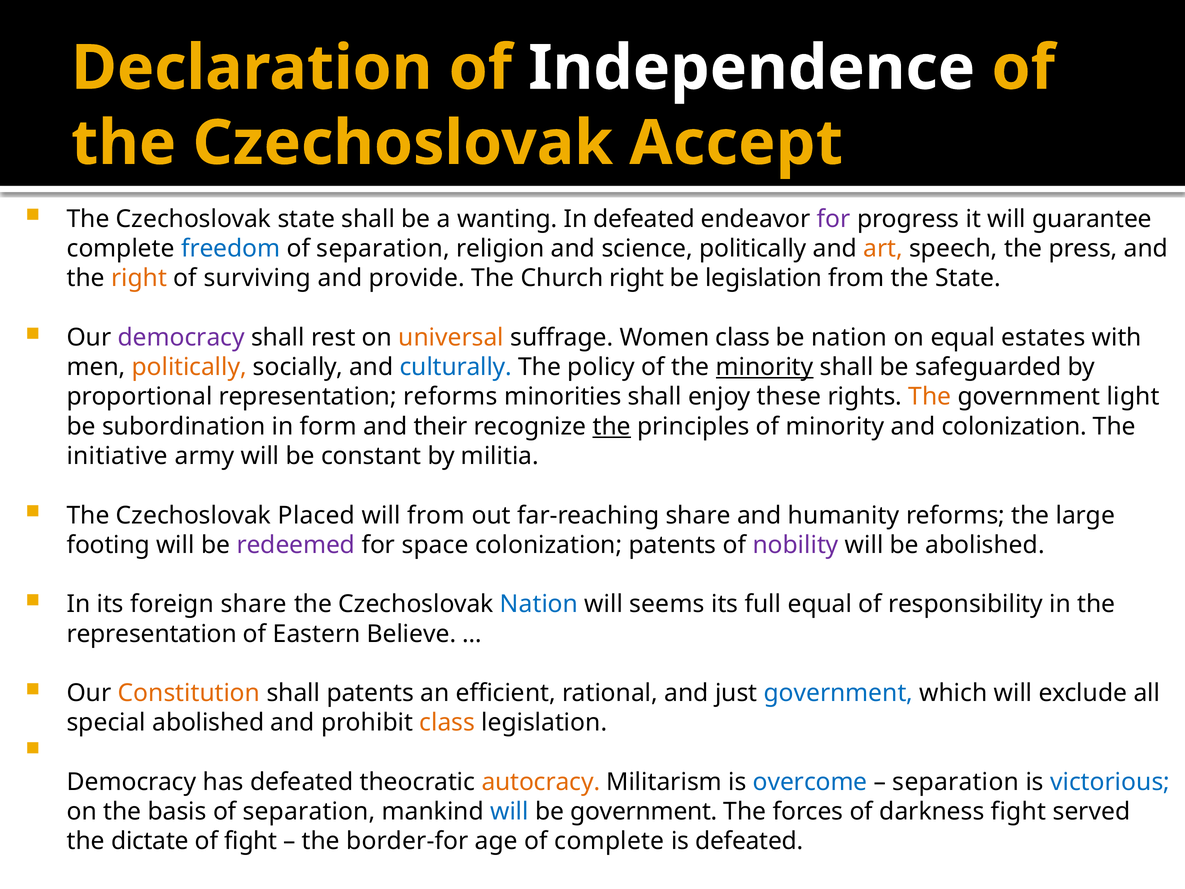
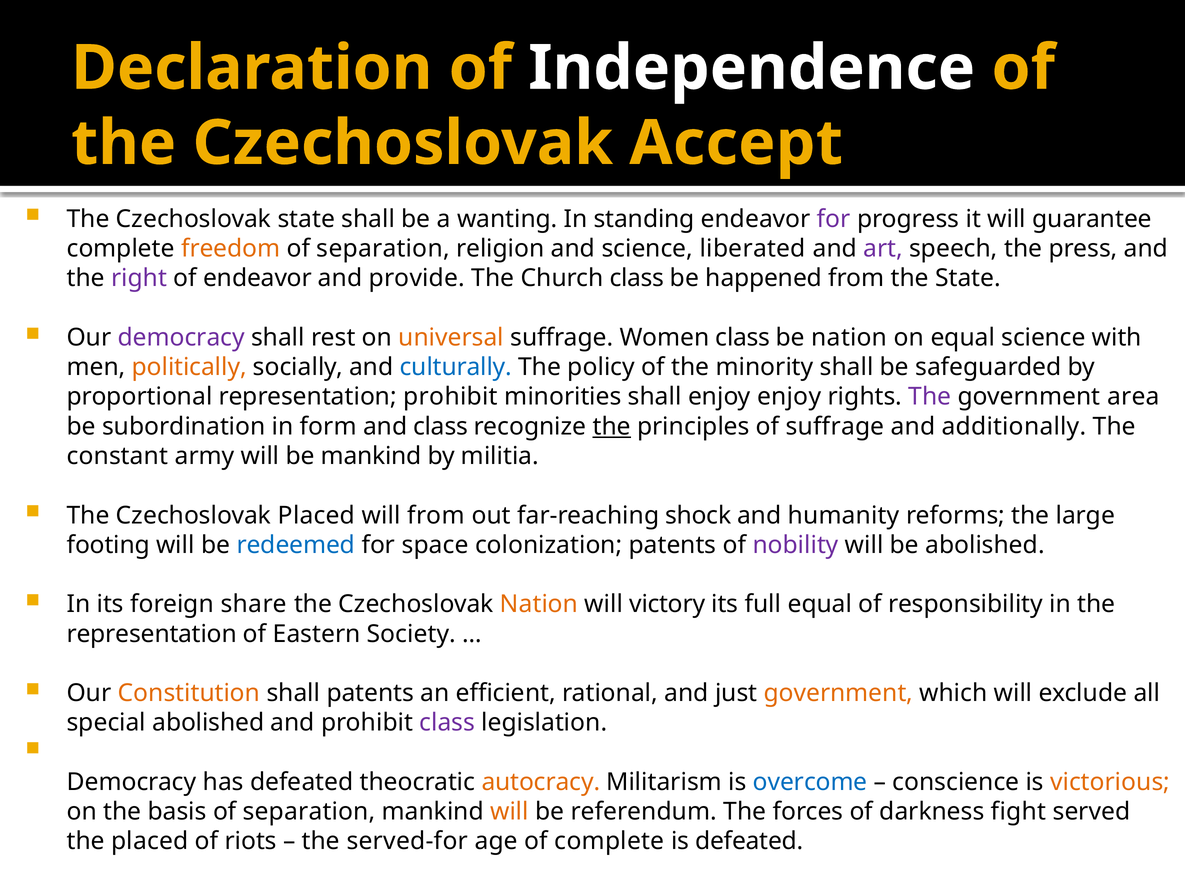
In defeated: defeated -> standing (644, 219)
freedom colour: blue -> orange (231, 249)
science politically: politically -> liberated (753, 249)
art colour: orange -> purple (883, 249)
right colour: orange -> purple (139, 278)
of surviving: surviving -> endeavor (258, 278)
Church right: right -> class (637, 278)
be legislation: legislation -> happened (764, 278)
equal estates: estates -> science (1044, 337)
minority underline: present -> none (765, 367)
representation reforms: reforms -> prohibit (451, 397)
enjoy these: these -> enjoy (789, 397)
The colour: orange -> purple (930, 397)
light: light -> area (1133, 397)
and their: their -> class (441, 426)
of minority: minority -> suffrage (835, 426)
and colonization: colonization -> additionally (1014, 426)
initiative: initiative -> constant (117, 456)
be constant: constant -> mankind (371, 456)
far-reaching share: share -> shock (698, 515)
redeemed colour: purple -> blue (296, 545)
Nation colour: blue -> orange (539, 604)
seems: seems -> victory (667, 604)
Eastern Believe: Believe -> Society (411, 634)
government colour: blue -> orange (838, 693)
class colour: orange -> purple (447, 723)
separation: separation -> conscience (956, 782)
victorious colour: blue -> orange (1110, 782)
will colour: blue -> orange (509, 811)
be government: government -> referendum (644, 811)
the dictate: dictate -> placed (150, 841)
of fight: fight -> riots (251, 841)
border-for: border-for -> served-for (407, 841)
